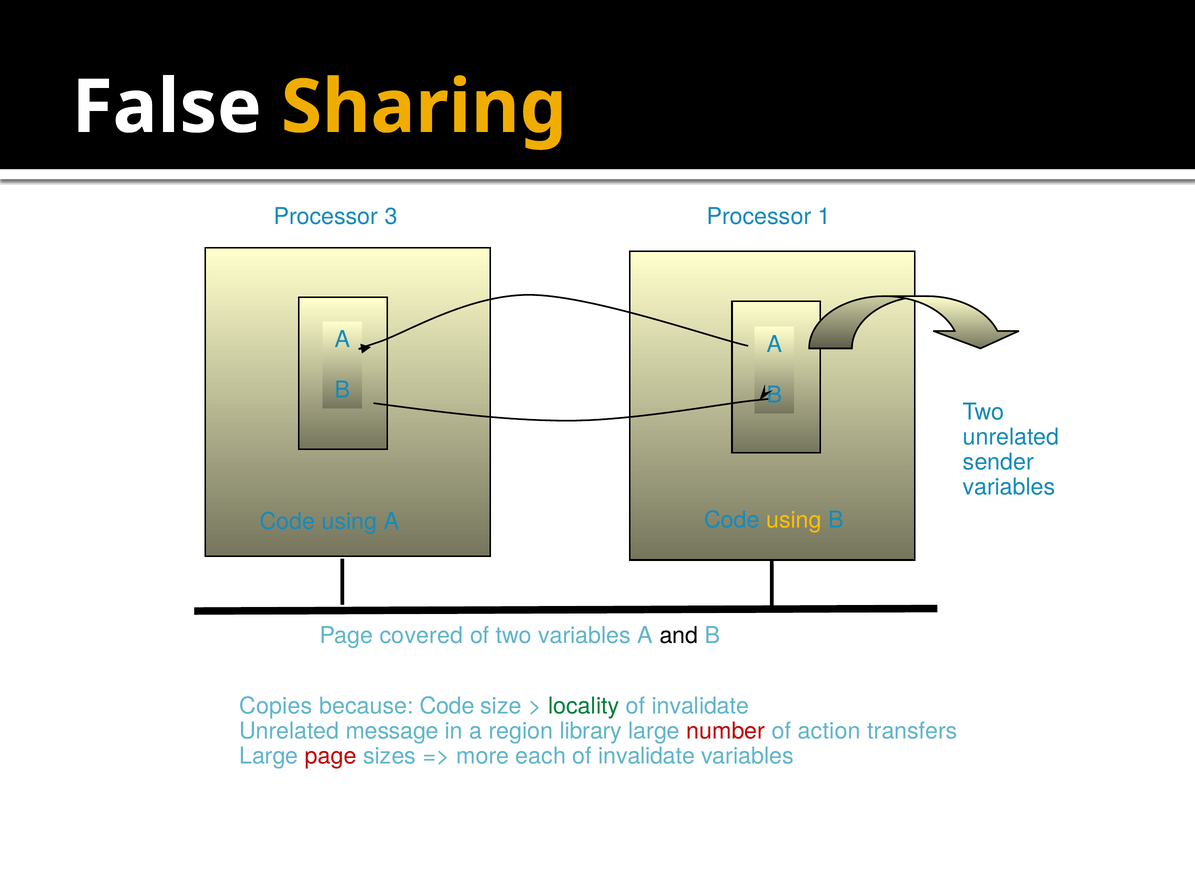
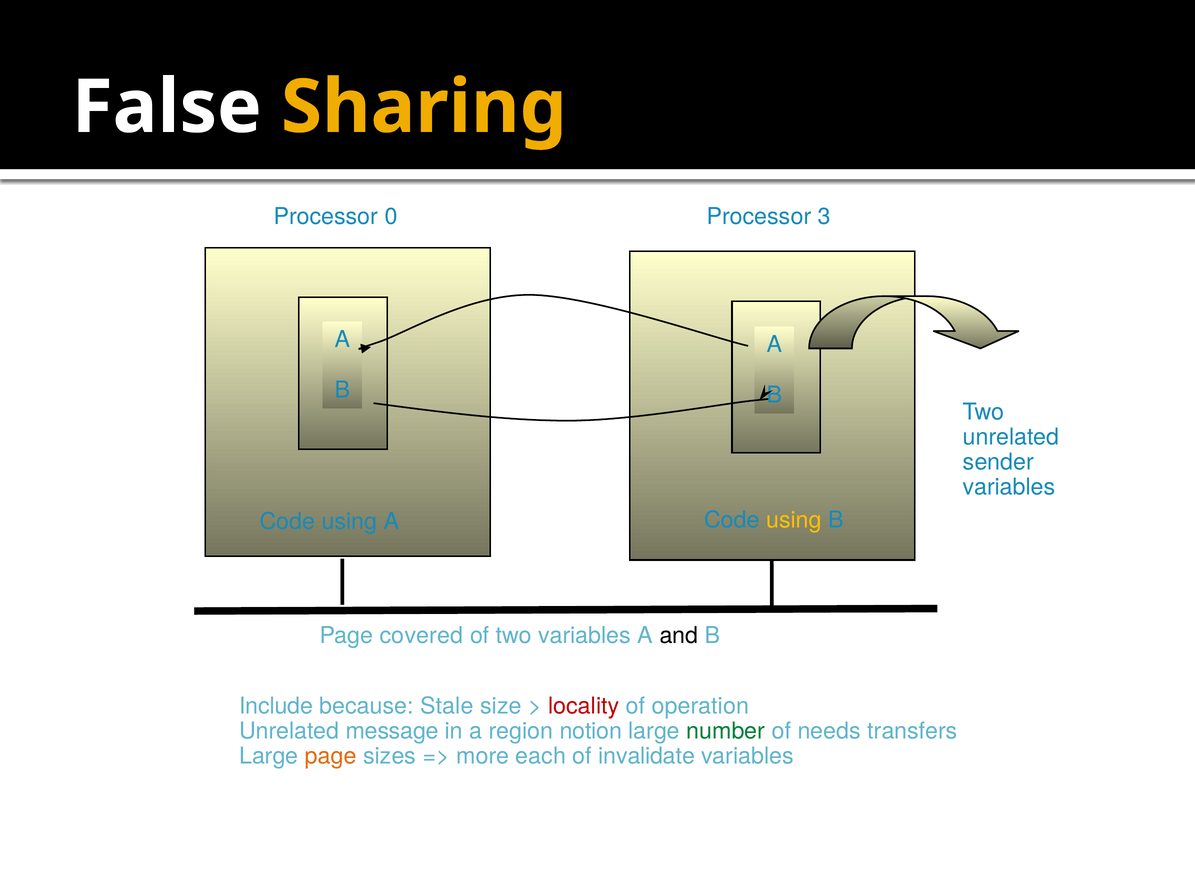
3: 3 -> 0 (391, 217)
1: 1 -> 3 (824, 217)
Copies: Copies -> Include (276, 706)
because Code: Code -> Stale (447, 706)
locality colour: green -> red (584, 706)
invalidate: invalidate -> operation (700, 706)
library: library -> notion (591, 731)
number colour: red -> green (726, 731)
action: action -> needs (829, 731)
page colour: red -> orange (331, 756)
